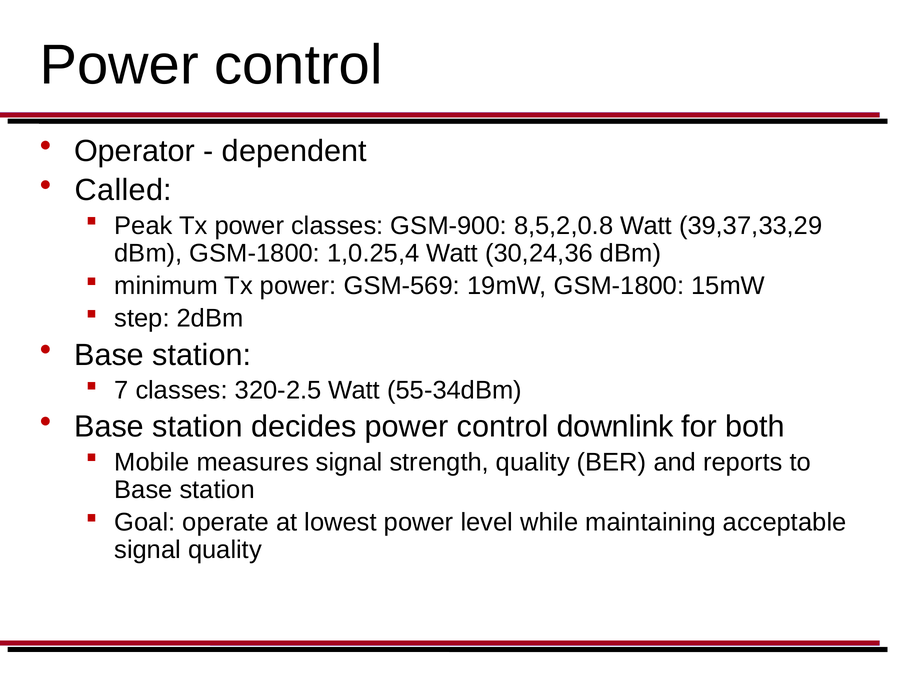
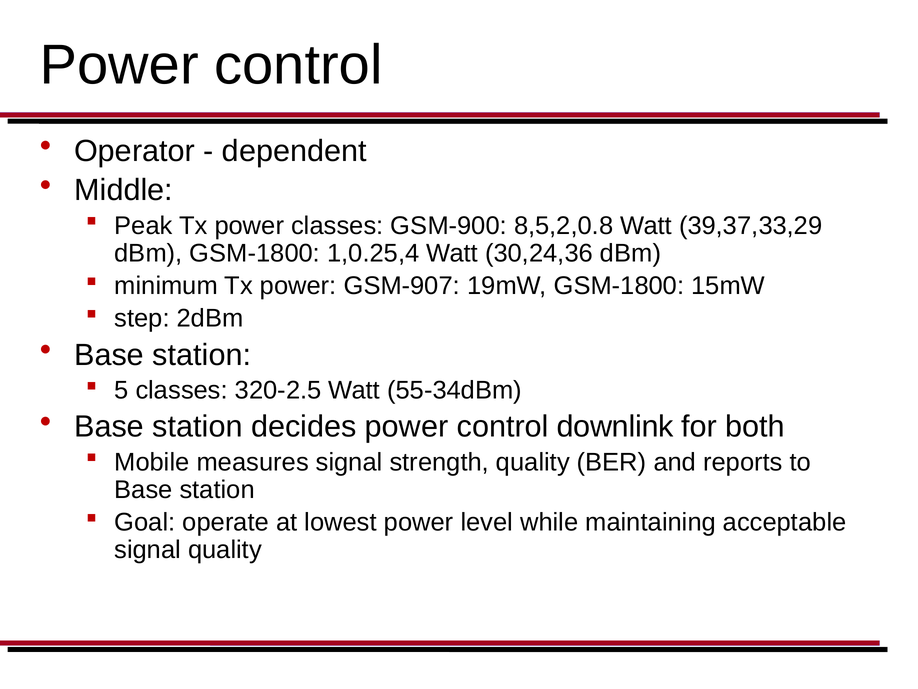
Called: Called -> Middle (124, 190)
GSM-569: GSM-569 -> GSM-907 (402, 286)
7: 7 -> 5 (121, 390)
